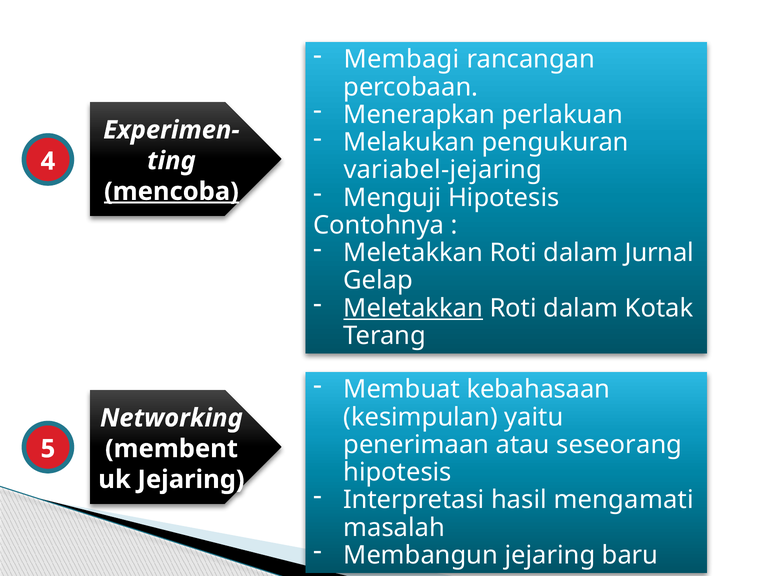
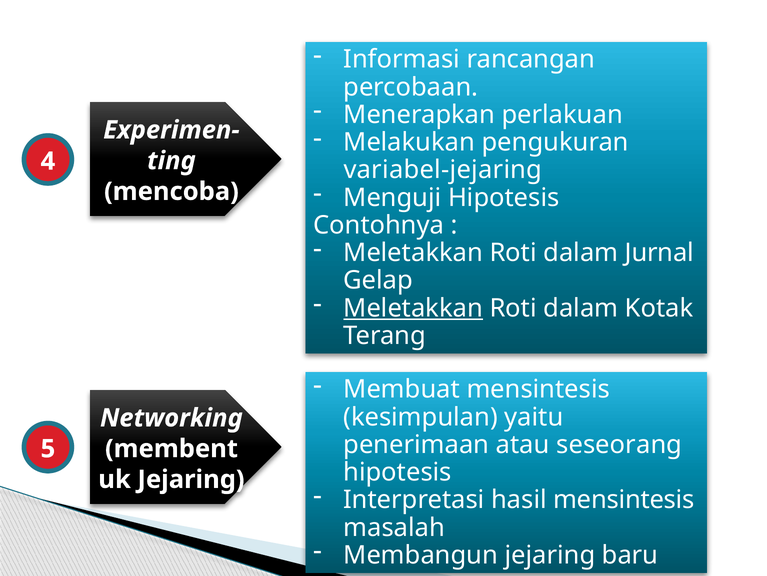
Membagi: Membagi -> Informasi (402, 59)
mencoba underline: present -> none (171, 191)
Membuat kebahasaan: kebahasaan -> mensintesis (538, 389)
hasil mengamati: mengamati -> mensintesis (624, 499)
